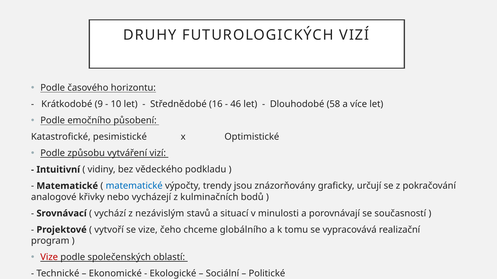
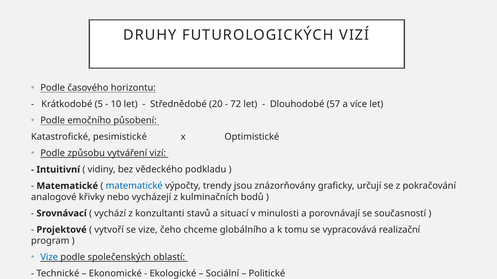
9: 9 -> 5 (99, 104)
16: 16 -> 20 (216, 104)
46: 46 -> 72 (236, 104)
58: 58 -> 57 (333, 104)
nezávislým: nezávislým -> konzultanti (160, 214)
Vize colour: red -> blue (49, 258)
